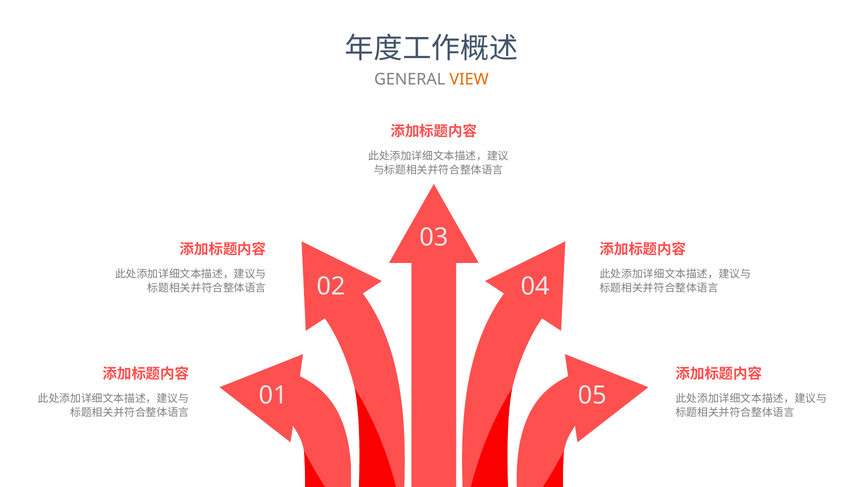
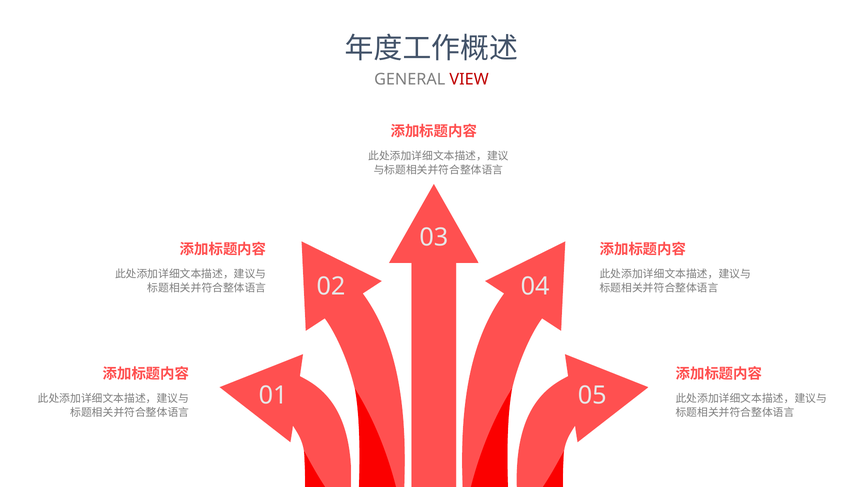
VIEW colour: orange -> red (469, 79)
